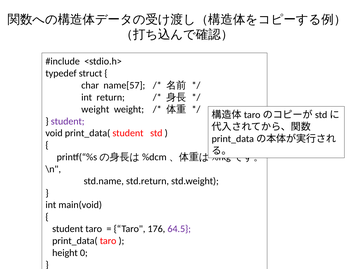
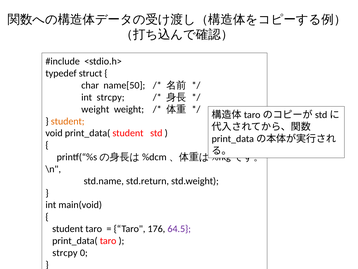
name[57: name[57 -> name[50 (124, 85)
int return: return -> strcpy (111, 97)
student colour: purple -> orange (68, 121)
height: height -> strcpy (65, 252)
